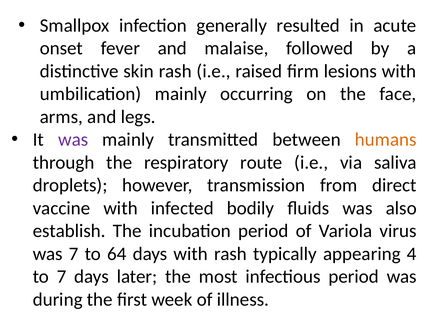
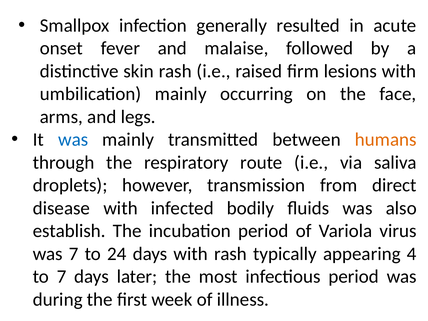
was colour: purple -> blue (73, 140)
vaccine: vaccine -> disease (61, 208)
64: 64 -> 24 (117, 254)
